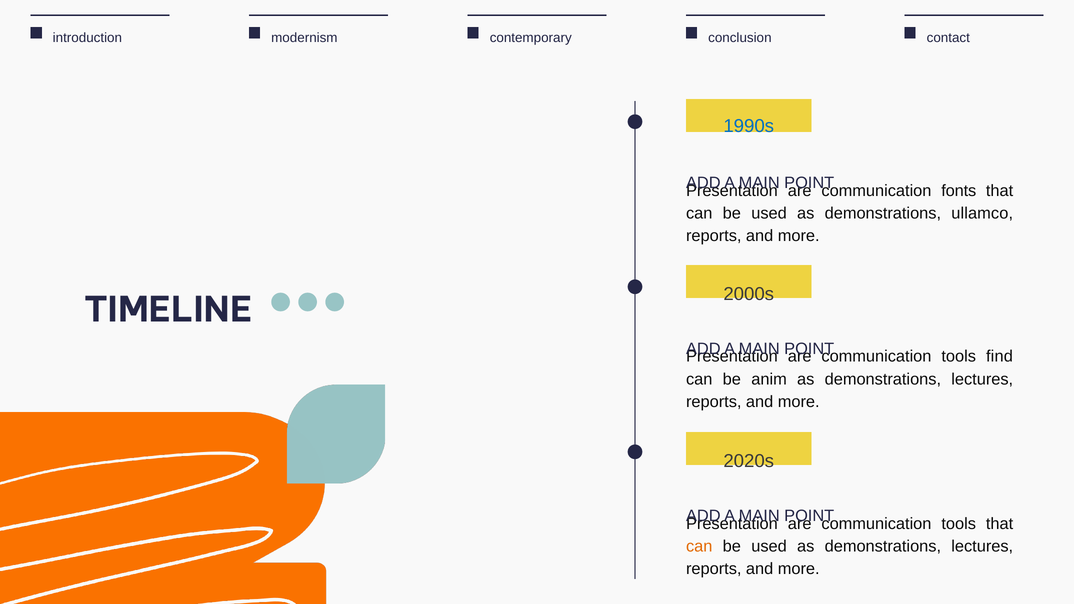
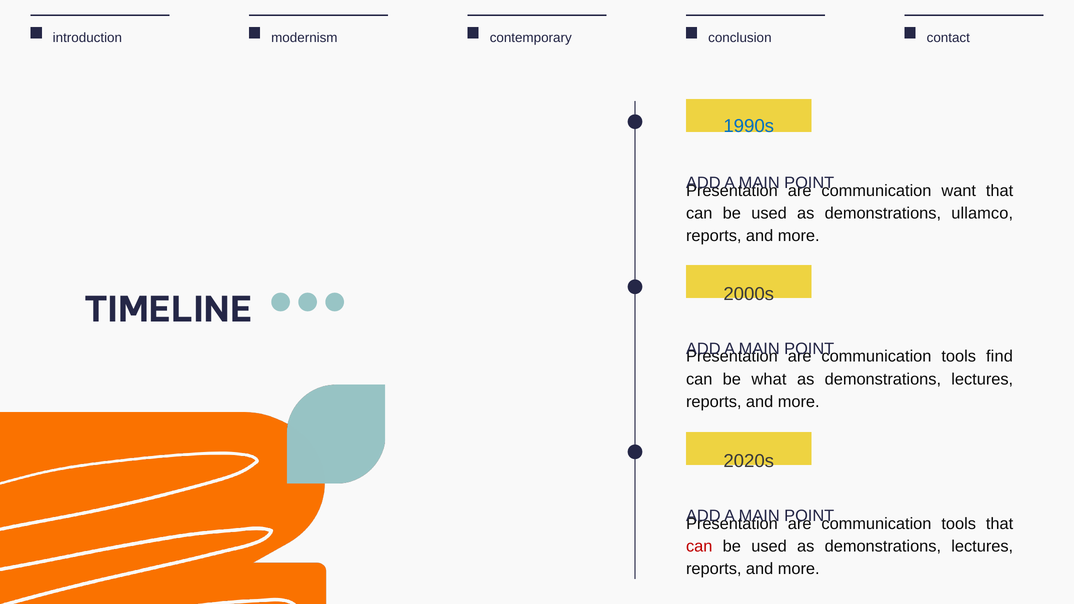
fonts: fonts -> want (959, 191)
anim: anim -> what (769, 379)
can colour: orange -> red (699, 546)
